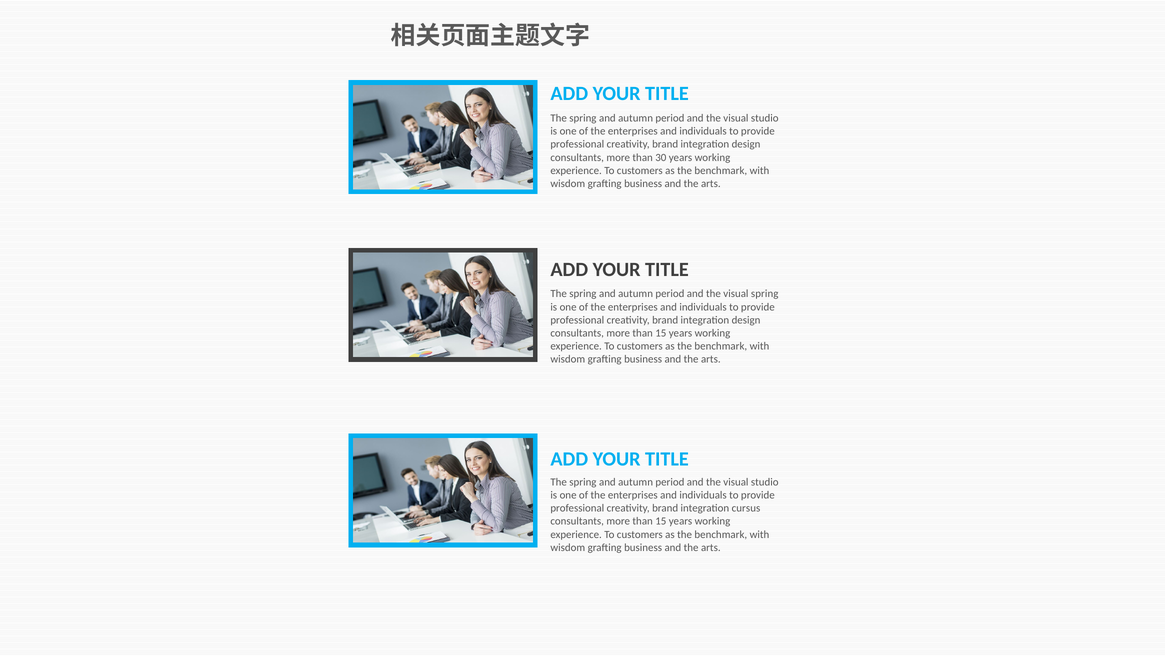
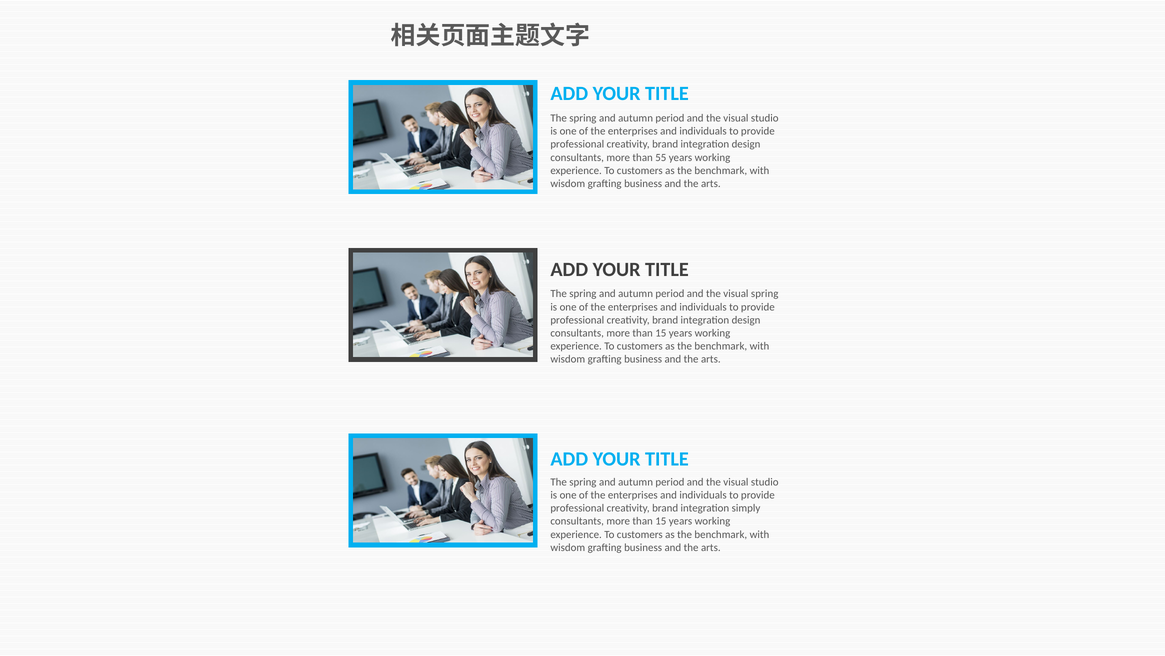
30: 30 -> 55 (661, 157)
cursus: cursus -> simply (746, 508)
